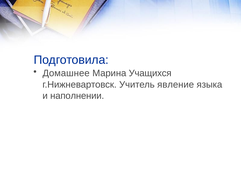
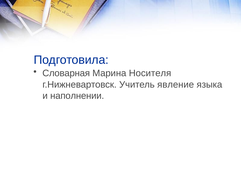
Домашнее: Домашнее -> Словарная (66, 73)
Учащихся: Учащихся -> Носителя (150, 73)
